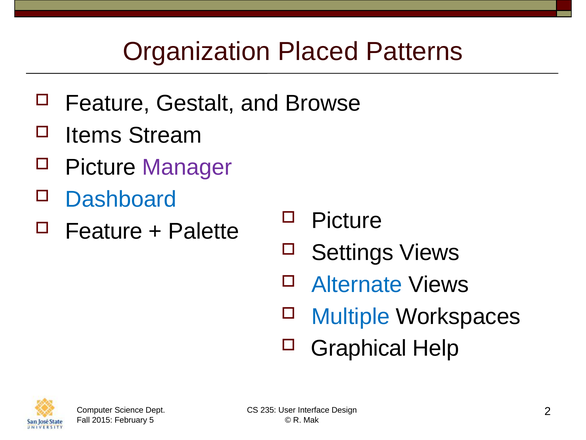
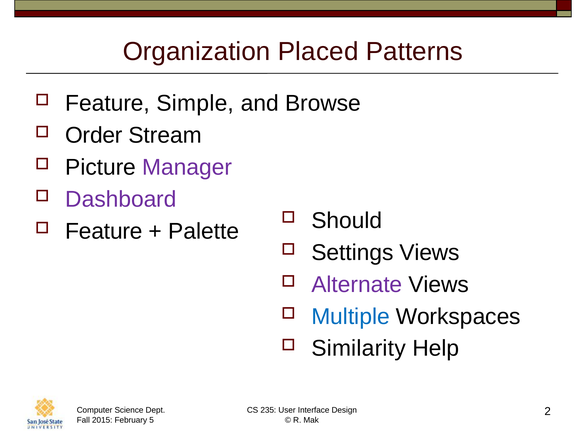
Gestalt: Gestalt -> Simple (195, 103)
Items: Items -> Order (94, 135)
Dashboard colour: blue -> purple (121, 199)
Picture: Picture -> Should (347, 220)
Alternate colour: blue -> purple (357, 284)
Graphical: Graphical -> Similarity (359, 348)
